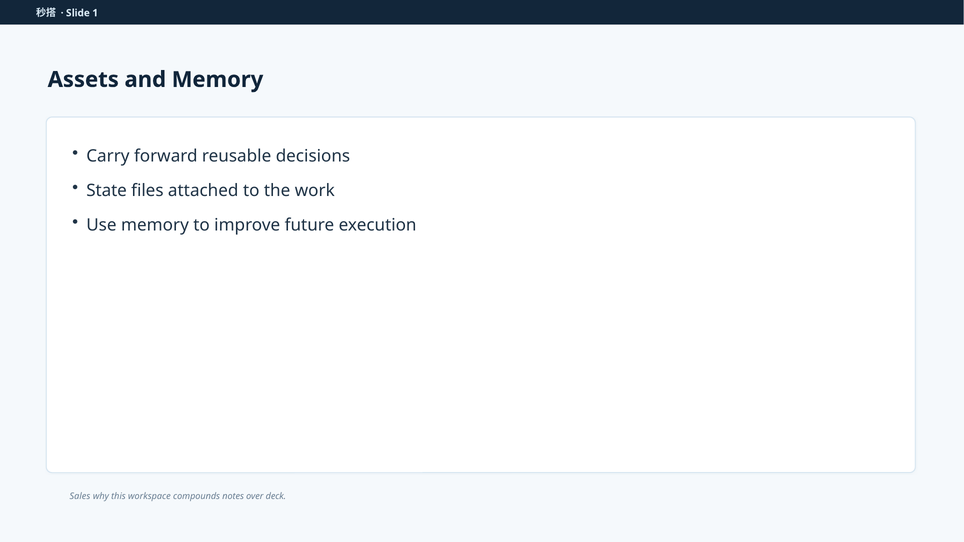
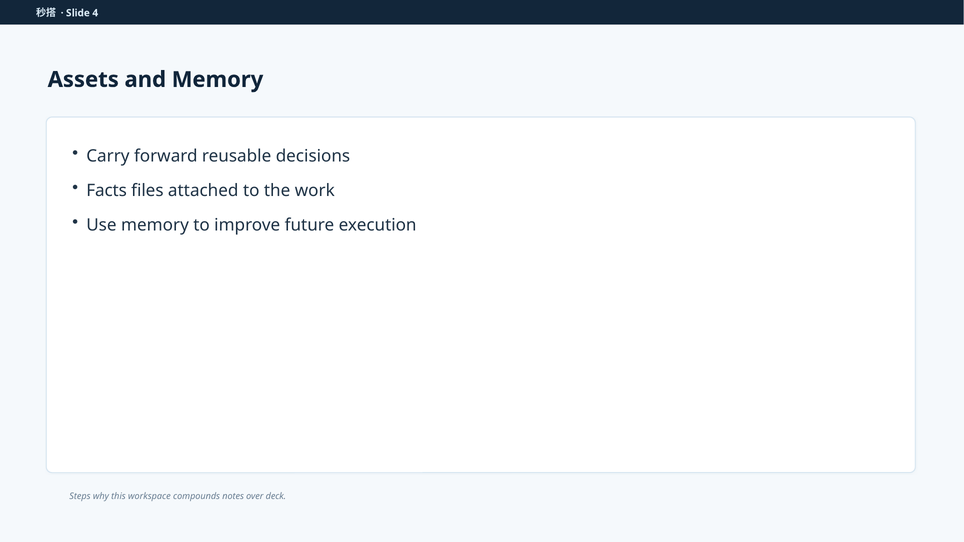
1: 1 -> 4 (95, 13)
State: State -> Facts (107, 191)
Sales: Sales -> Steps (80, 497)
